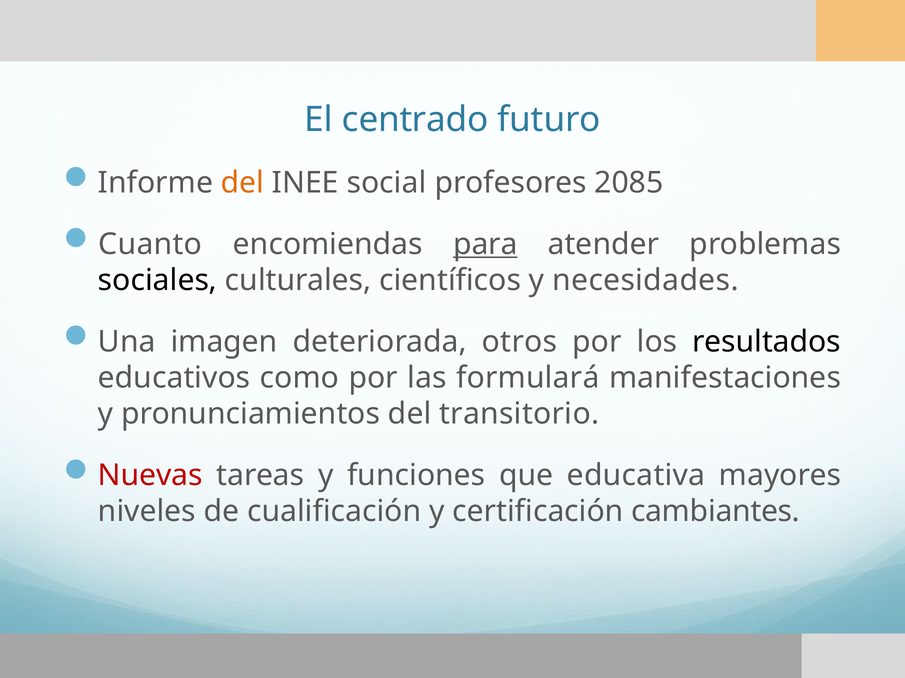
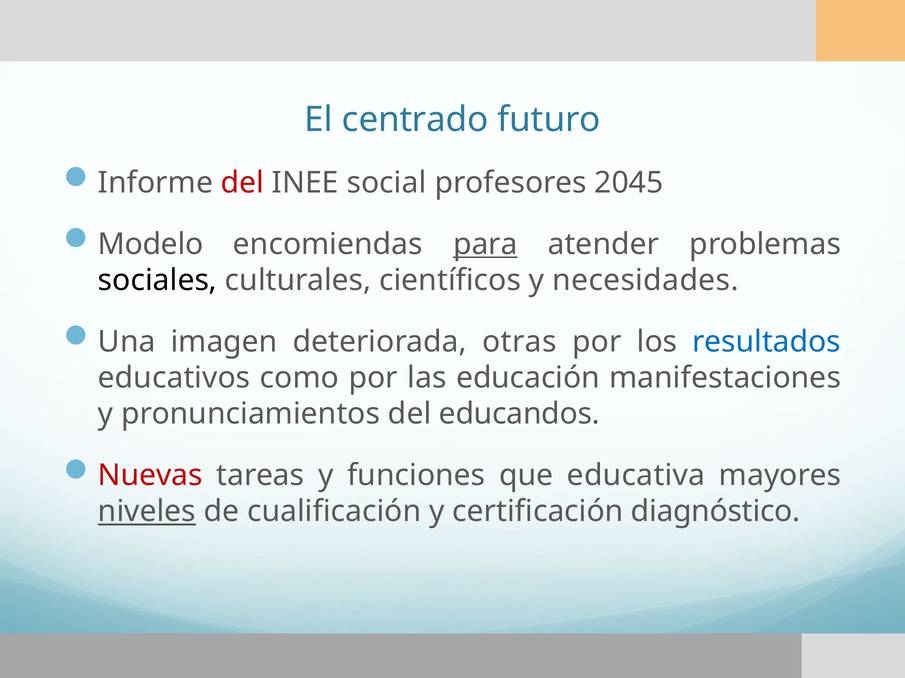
del colour: orange -> red (243, 183)
2085: 2085 -> 2045 (629, 183)
Cuanto: Cuanto -> Modelo (150, 244)
otros: otros -> otras (519, 342)
resultados colour: black -> blue (767, 342)
formulará: formulará -> educación (528, 378)
transitorio: transitorio -> educandos (519, 414)
niveles underline: none -> present (147, 512)
cambiantes: cambiantes -> diagnóstico (716, 512)
